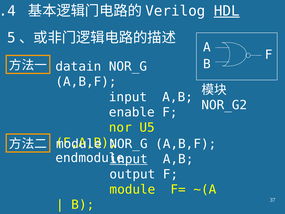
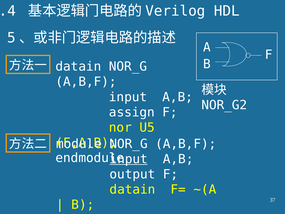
HDL underline: present -> none (227, 11)
enable: enable -> assign (132, 112)
module: module -> datain (132, 189)
